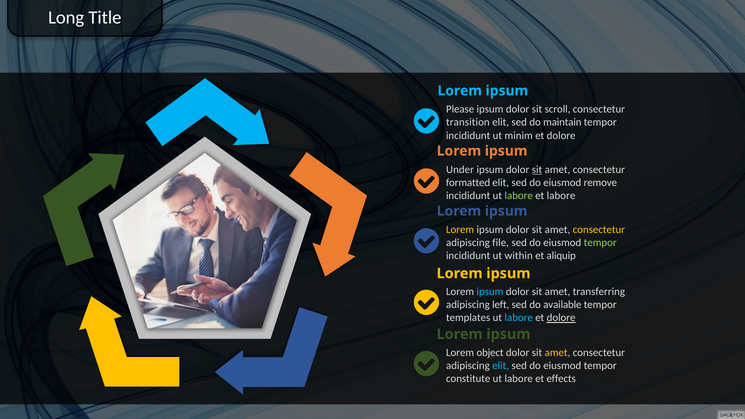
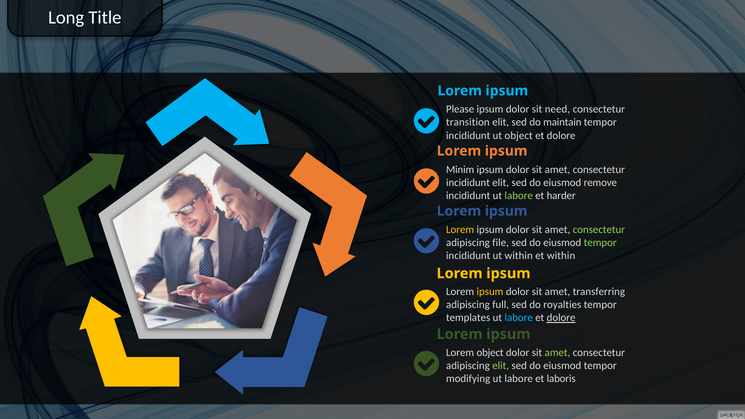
scroll: scroll -> need (557, 109)
ut minim: minim -> object (519, 135)
Under: Under -> Minim (460, 169)
sit underline: present -> none (537, 169)
formatted: formatted -> incididunt (468, 183)
et labore: labore -> harder (561, 196)
consectetur colour: yellow -> light green (599, 230)
et aliquip: aliquip -> within (561, 256)
ipsum colour: light blue -> yellow (490, 292)
left: left -> full (501, 305)
available: available -> royalties (562, 305)
amet colour: yellow -> light green (557, 352)
elit colour: light blue -> light green (501, 366)
constitute: constitute -> modifying (468, 379)
effects: effects -> laboris (561, 379)
